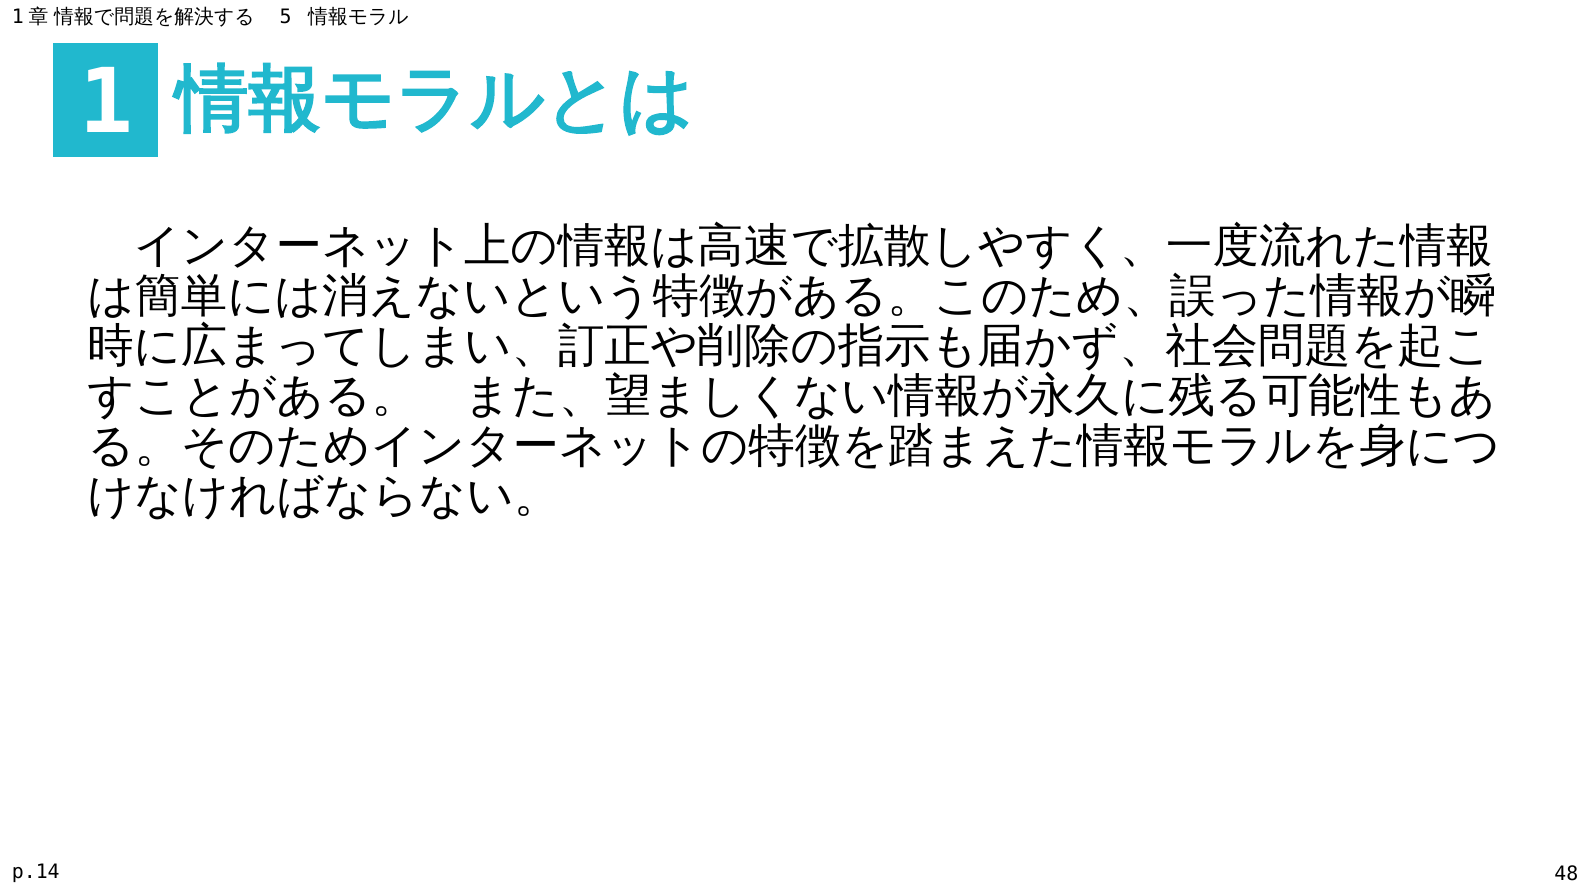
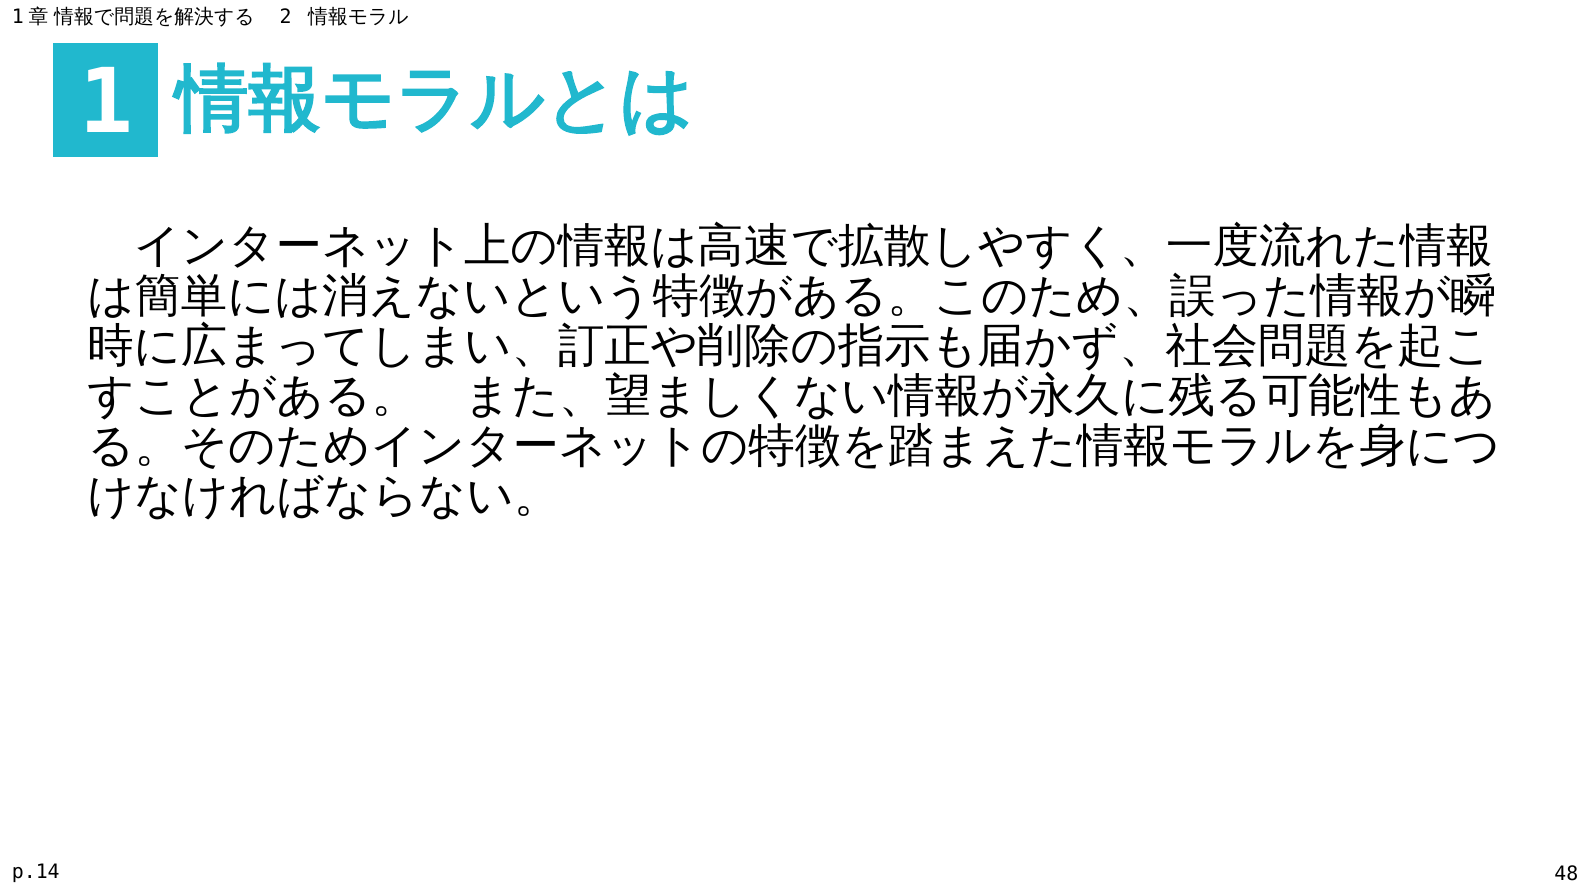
5: 5 -> 2 (286, 17)
